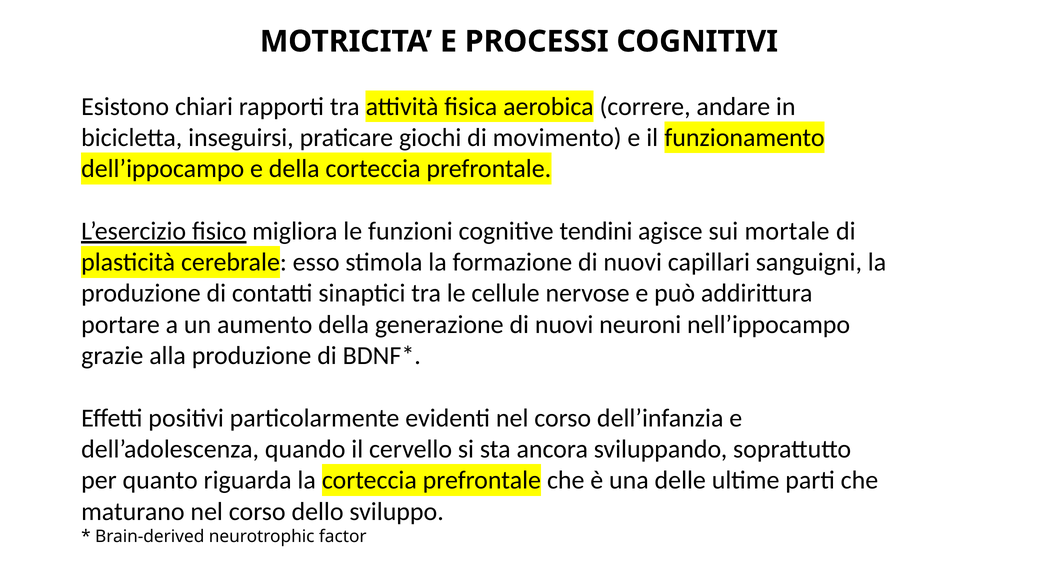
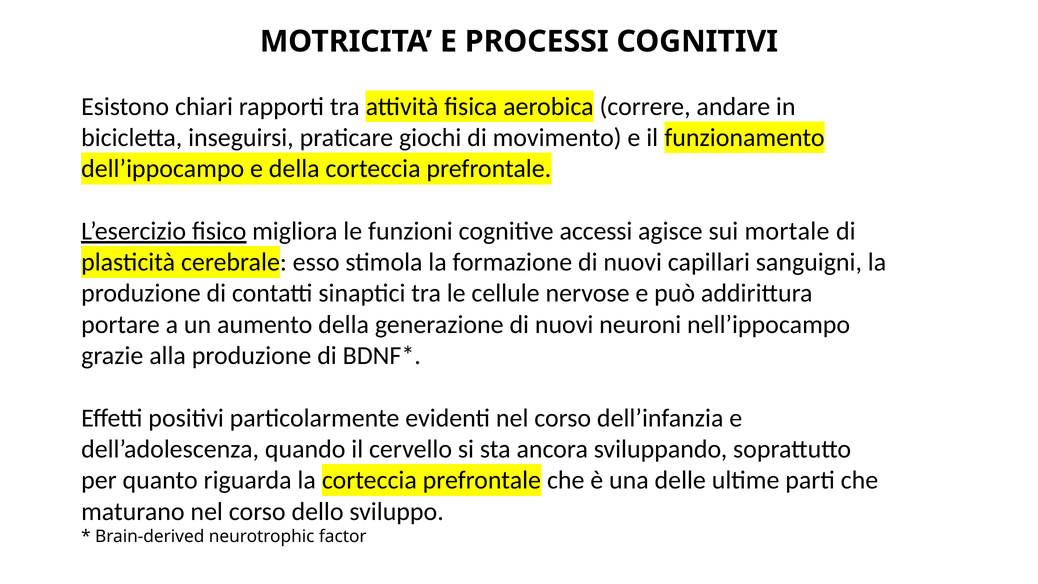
tendini: tendini -> accessi (596, 231)
